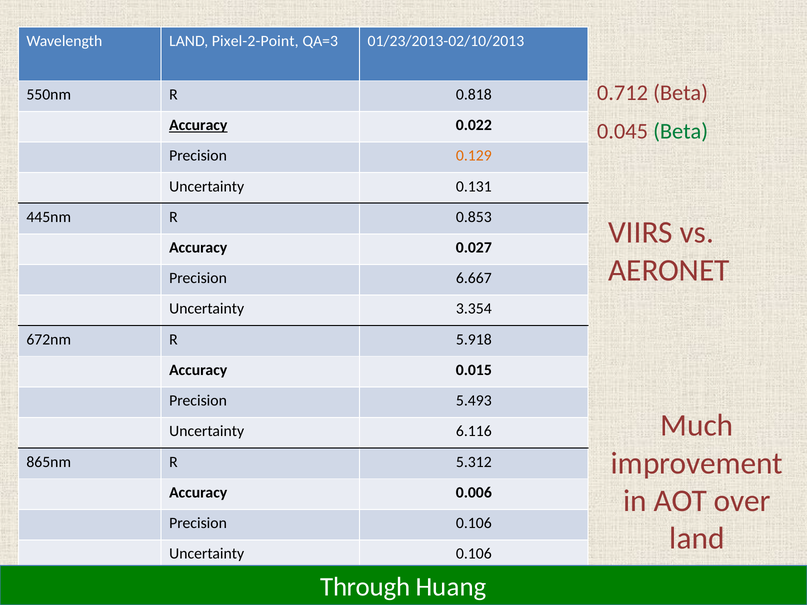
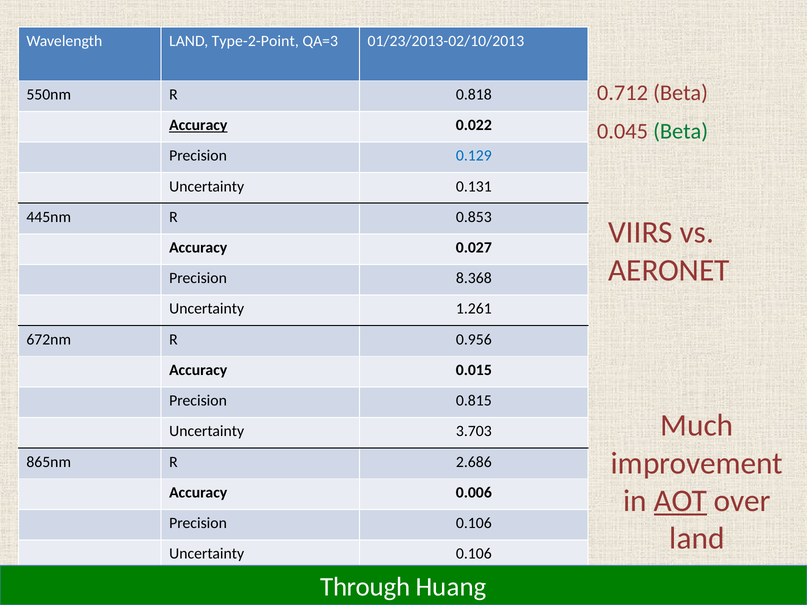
Pixel-2-Point: Pixel-2-Point -> Type-2-Point (255, 41)
0.129 colour: orange -> blue (474, 156)
6.667: 6.667 -> 8.368 (474, 278)
3.354: 3.354 -> 1.261 (474, 309)
5.918: 5.918 -> 0.956 (474, 340)
5.493: 5.493 -> 0.815 (474, 401)
6.116: 6.116 -> 3.703 (474, 431)
5.312: 5.312 -> 2.686 (474, 462)
AOT underline: none -> present (680, 501)
